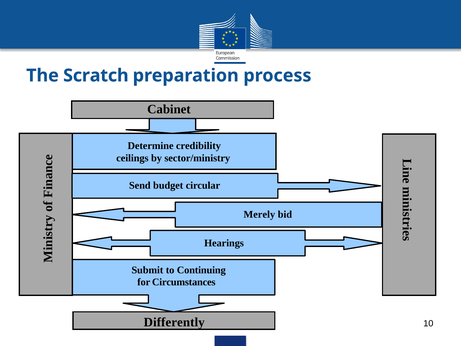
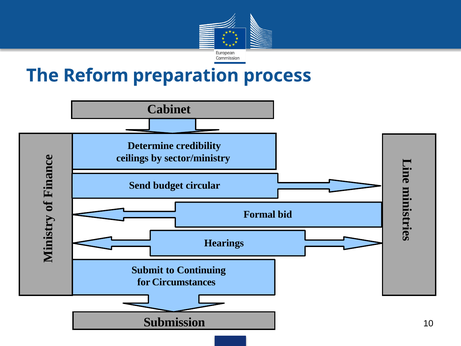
Scratch: Scratch -> Reform (96, 75)
Merely: Merely -> Formal (259, 214)
Differently: Differently -> Submission (174, 322)
